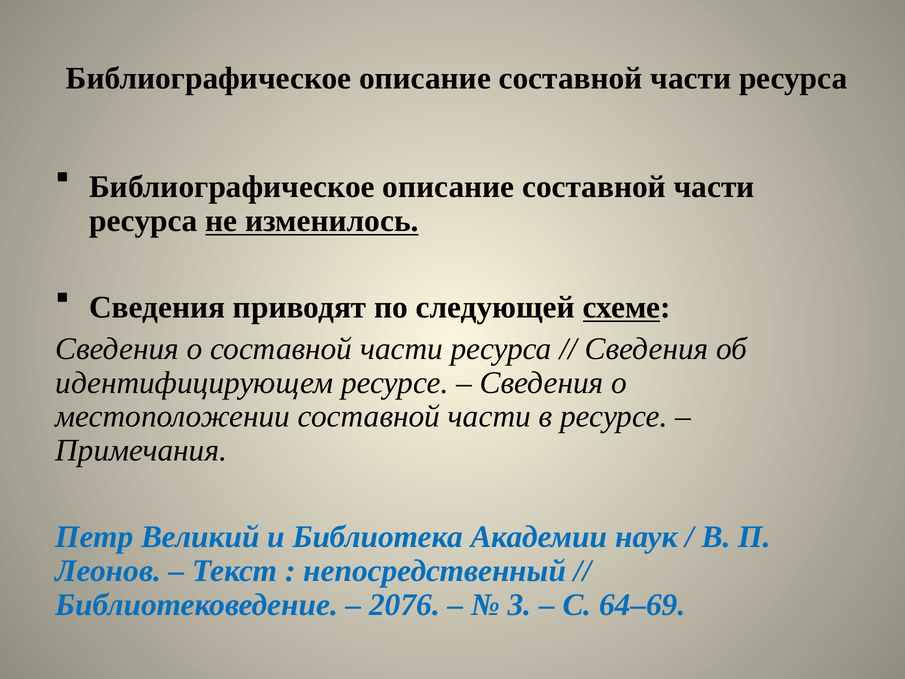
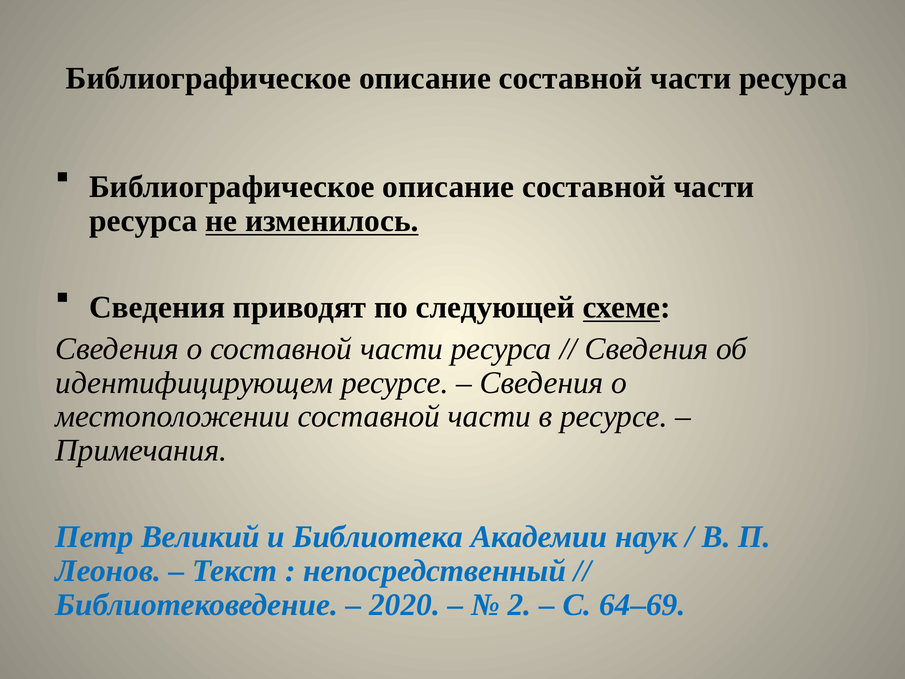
2076: 2076 -> 2020 (405, 605)
3: 3 -> 2 (519, 605)
